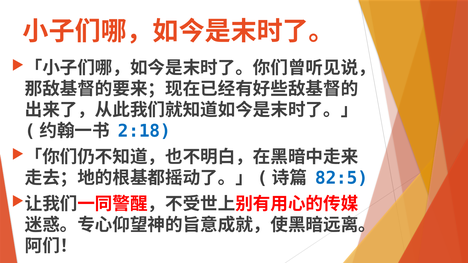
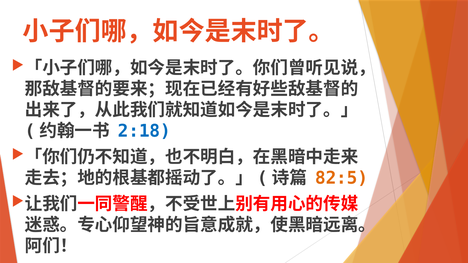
82:5 colour: blue -> orange (342, 178)
